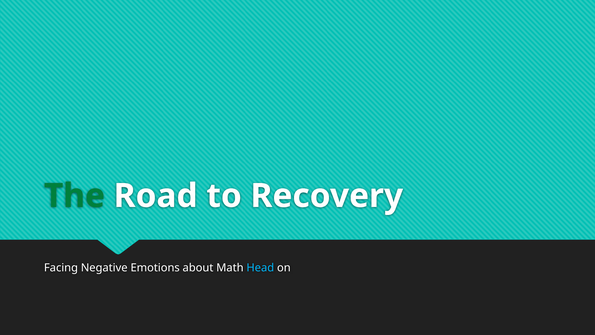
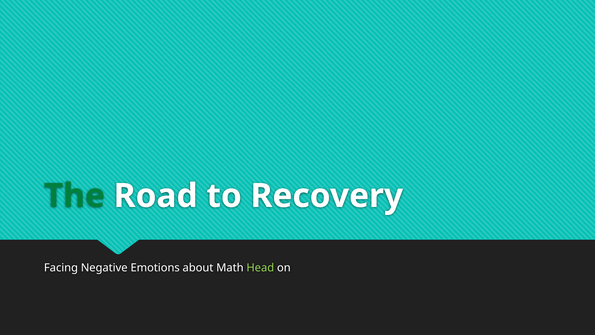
Head colour: light blue -> light green (260, 267)
